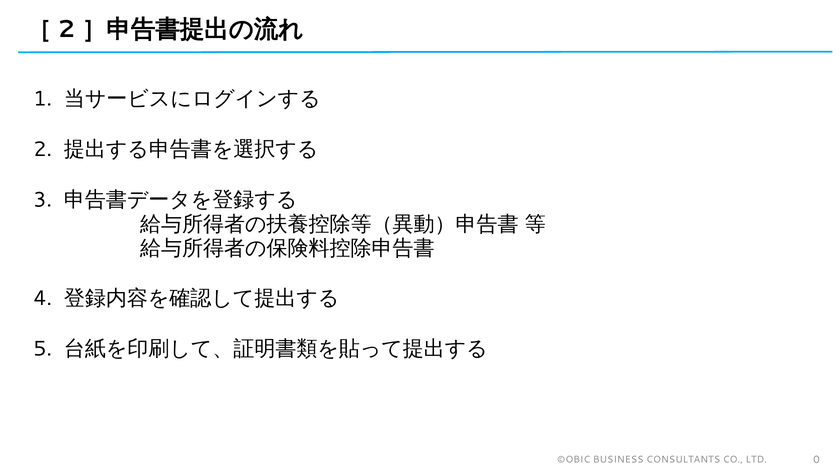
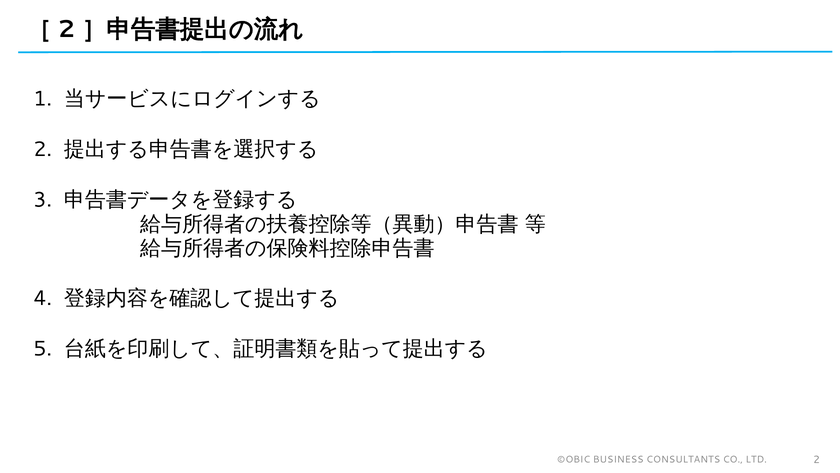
LTD 0: 0 -> 2 (816, 460)
